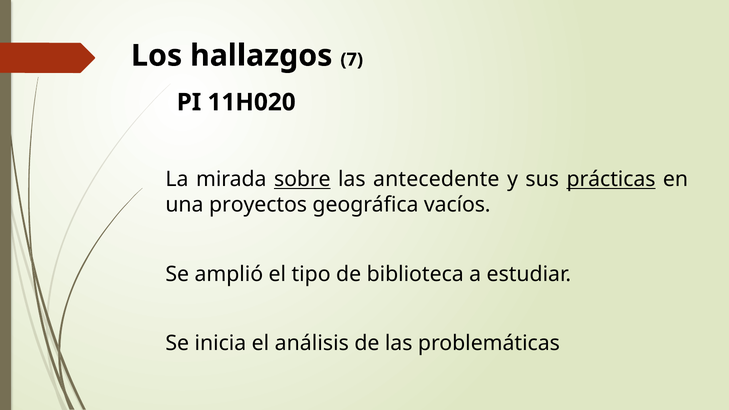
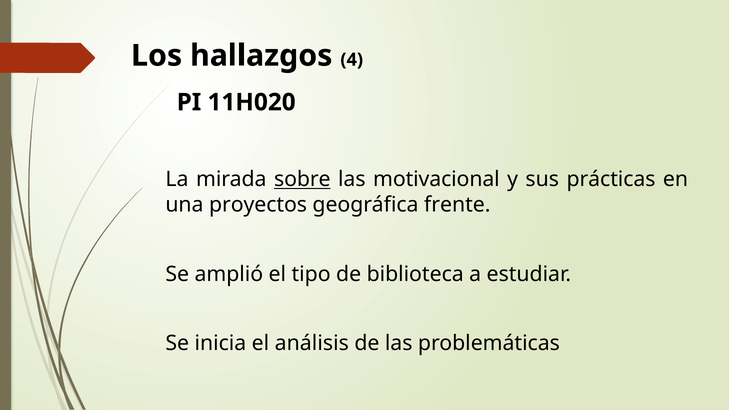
7: 7 -> 4 (352, 60)
antecedente: antecedente -> motivacional (436, 179)
prácticas underline: present -> none (611, 179)
vacíos: vacíos -> frente (457, 205)
